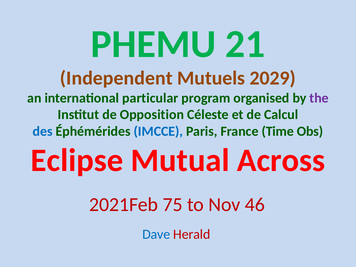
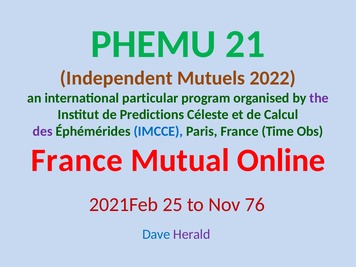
2029: 2029 -> 2022 (273, 78)
Opposition: Opposition -> Predictions (152, 115)
des colour: blue -> purple (43, 131)
Eclipse: Eclipse -> France (77, 160)
Across: Across -> Online (281, 160)
75: 75 -> 25 (173, 205)
46: 46 -> 76 (255, 205)
Herald colour: red -> purple (192, 234)
